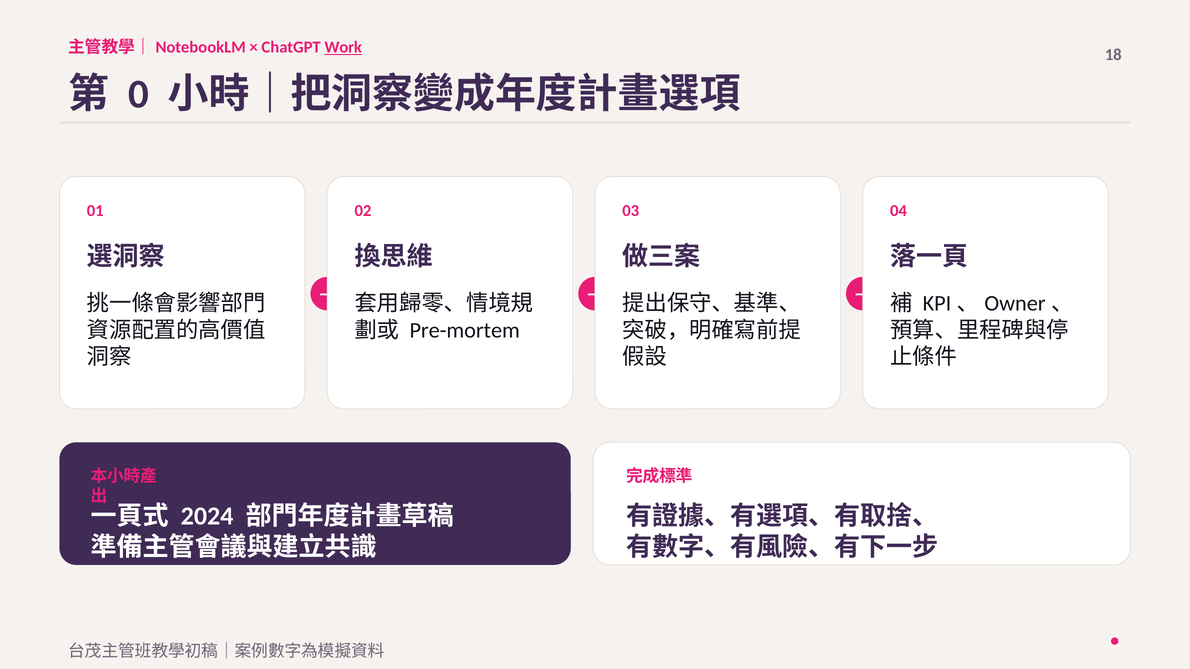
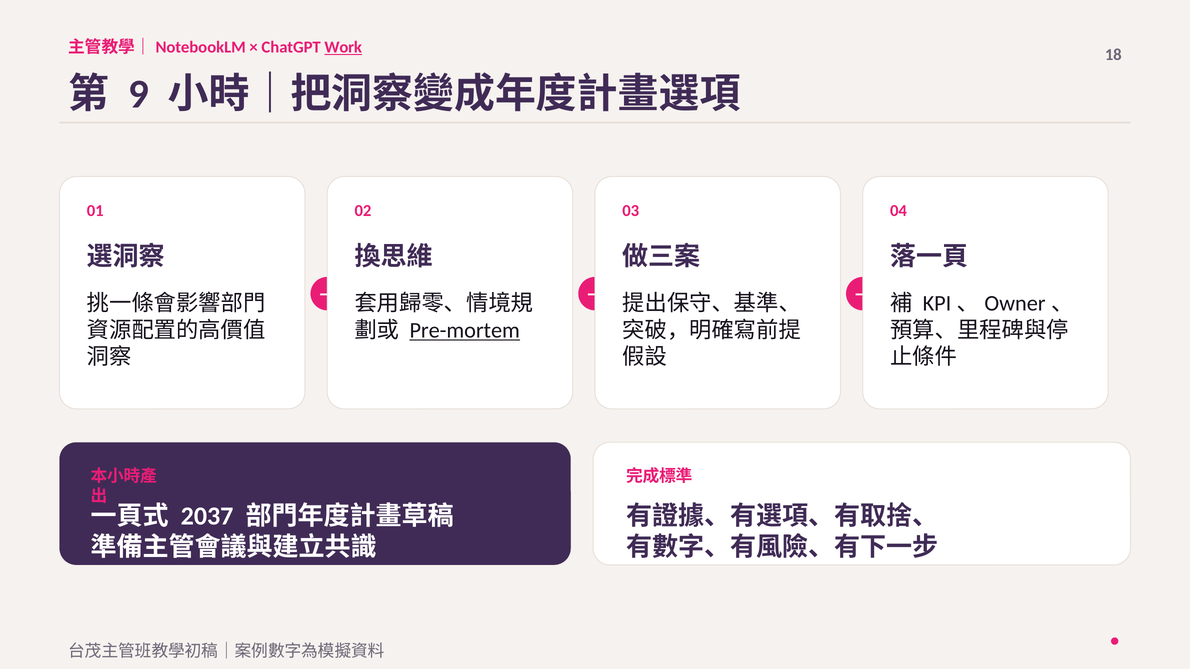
0: 0 -> 9 (139, 94)
Pre-mortem underline: none -> present (465, 331)
2024: 2024 -> 2037 (207, 516)
